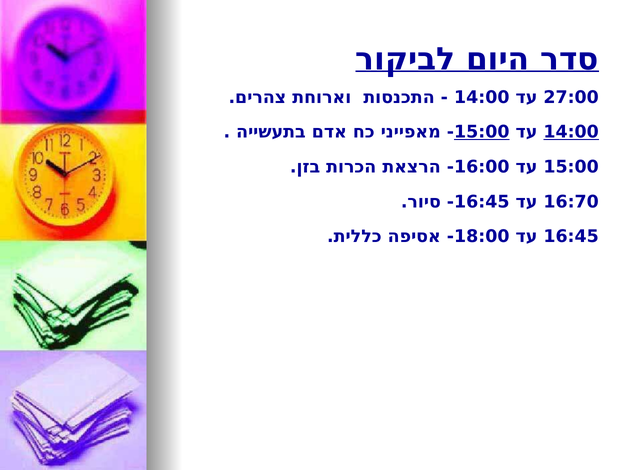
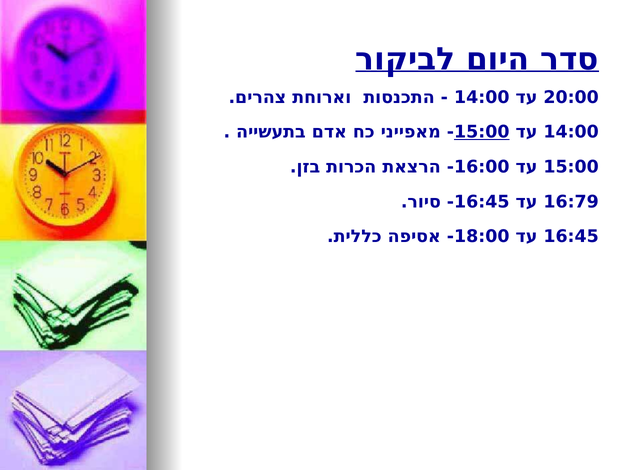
27:00: 27:00 -> 20:00 (571, 97)
14:00 underline: present -> none (571, 132)
16:70: 16:70 -> 16:79 (571, 202)
